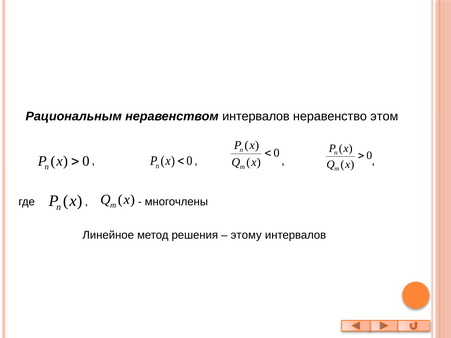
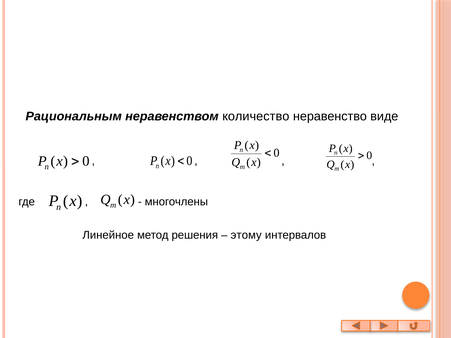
неравенством интервалов: интервалов -> количество (256, 116)
этом: этом -> виде (384, 116)
